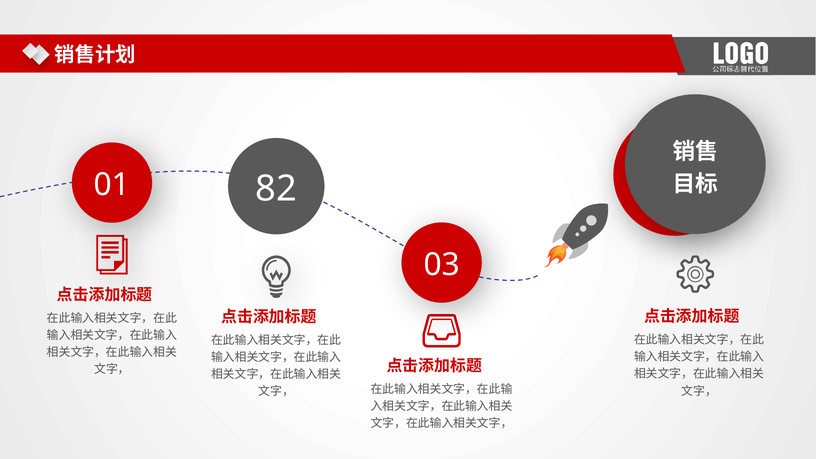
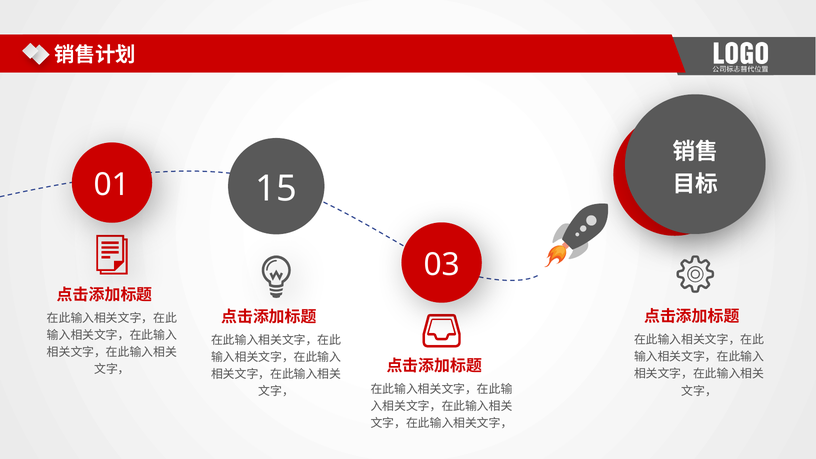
82: 82 -> 15 (276, 189)
